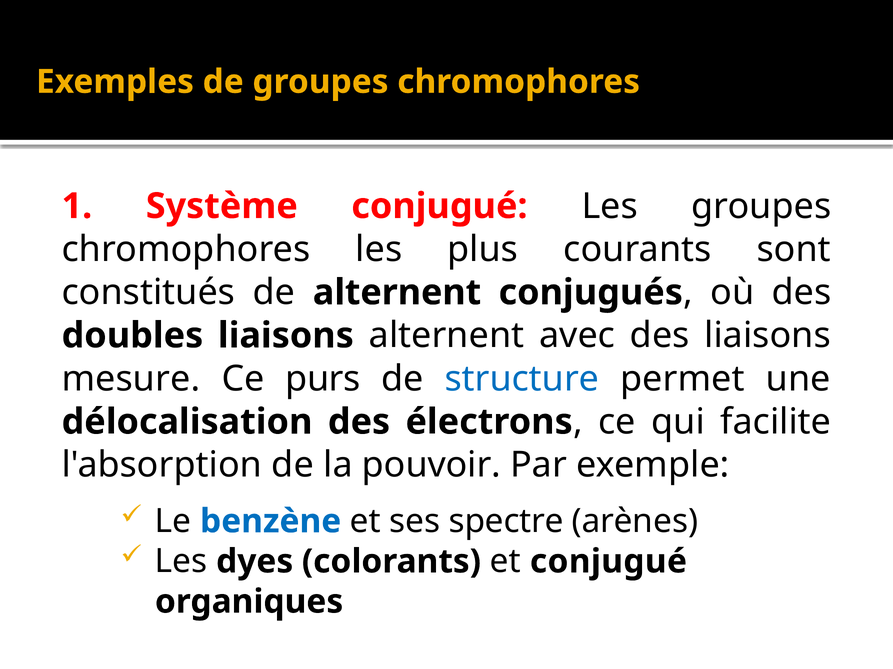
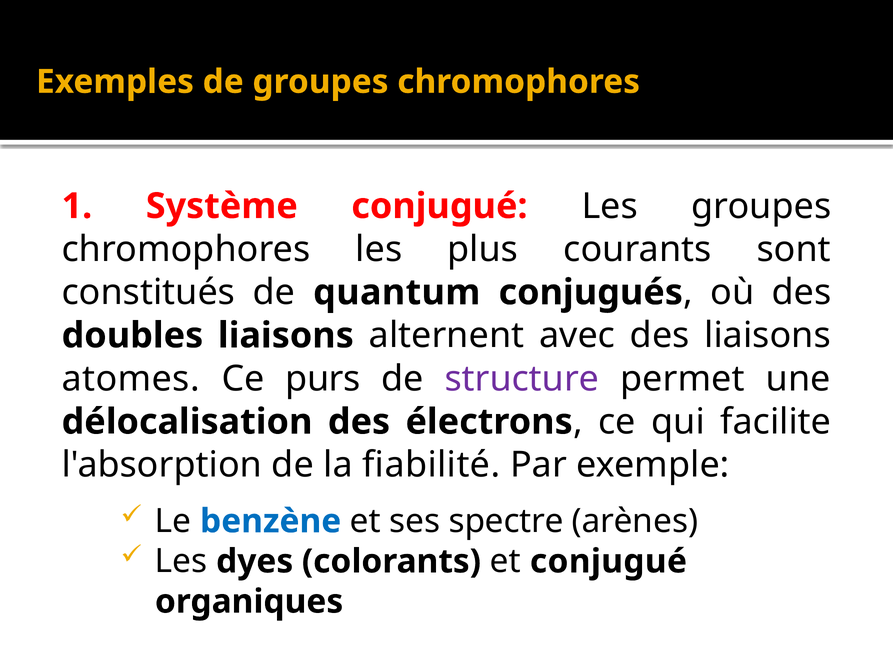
de alternent: alternent -> quantum (397, 293)
mesure: mesure -> atomes (131, 379)
structure colour: blue -> purple (522, 379)
pouvoir: pouvoir -> fiabilité (431, 465)
